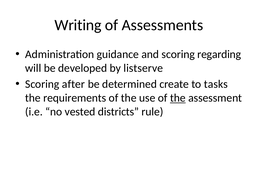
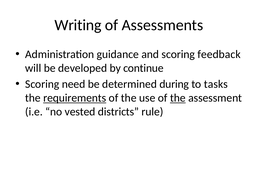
regarding: regarding -> feedback (219, 54)
listserve: listserve -> continue (143, 68)
after: after -> need (74, 84)
create: create -> during (174, 84)
requirements underline: none -> present (75, 98)
